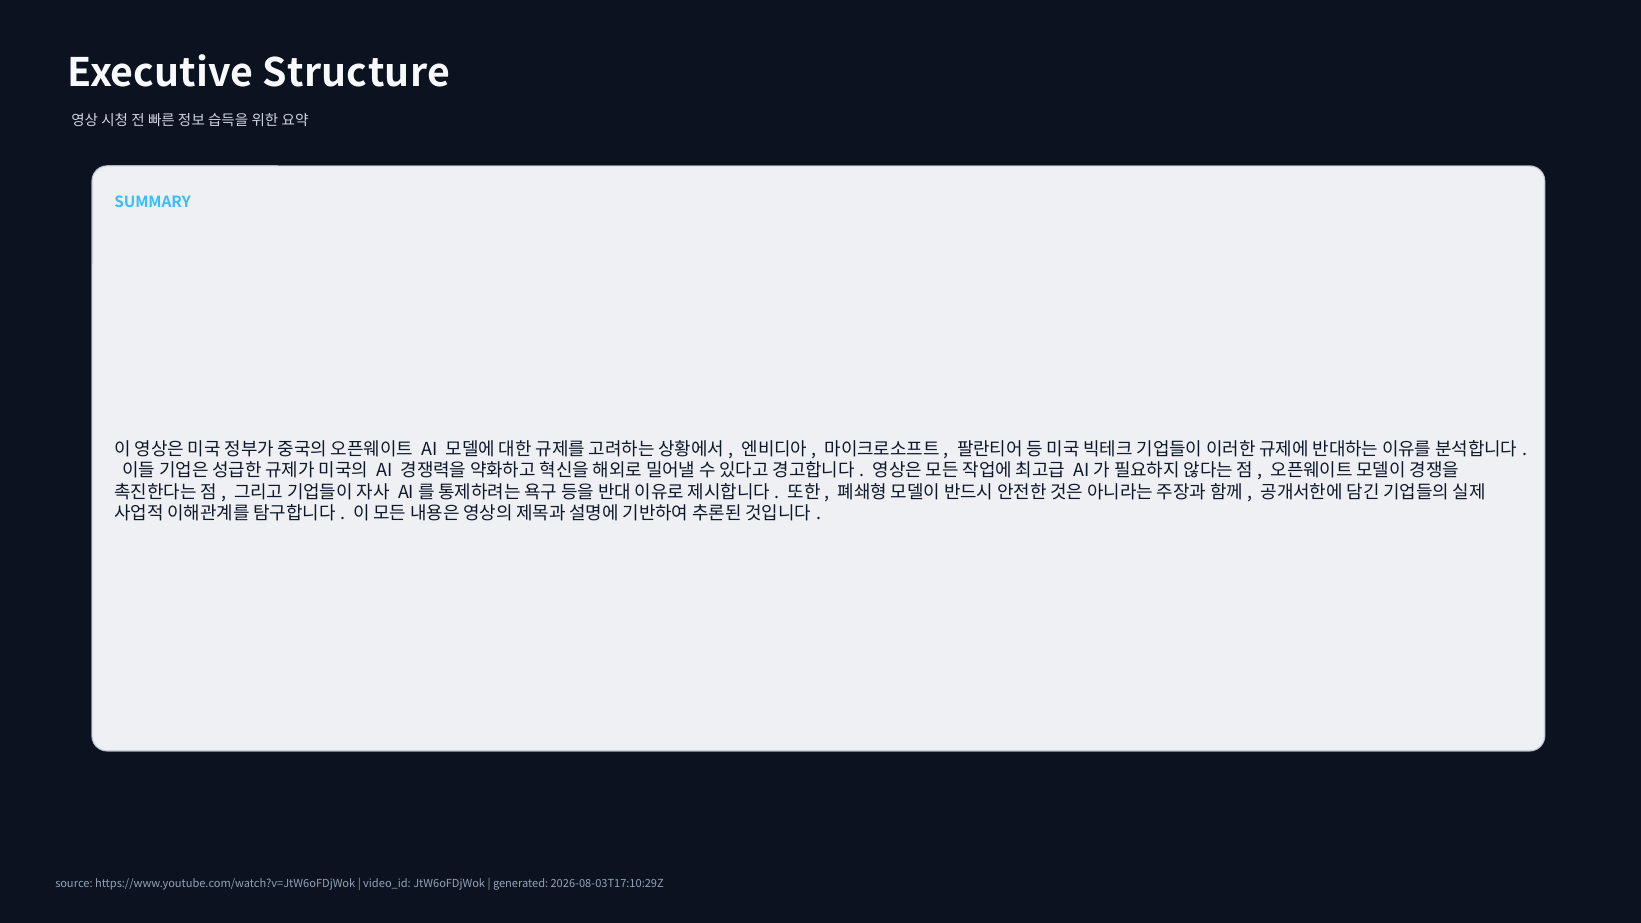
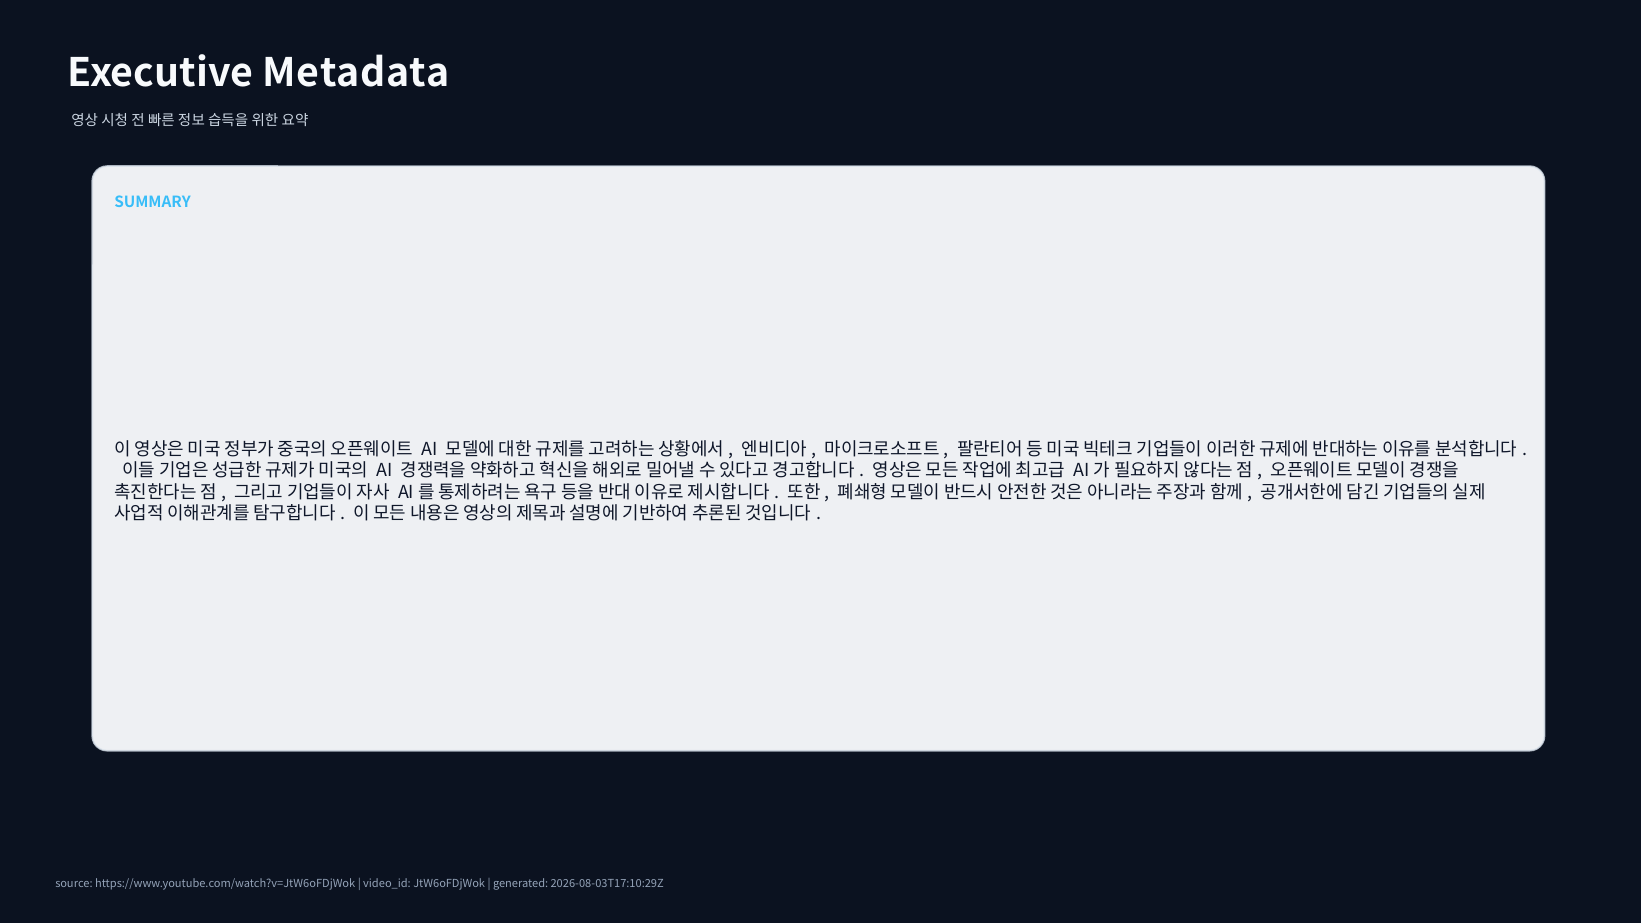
Structure: Structure -> Metadata (356, 74)
